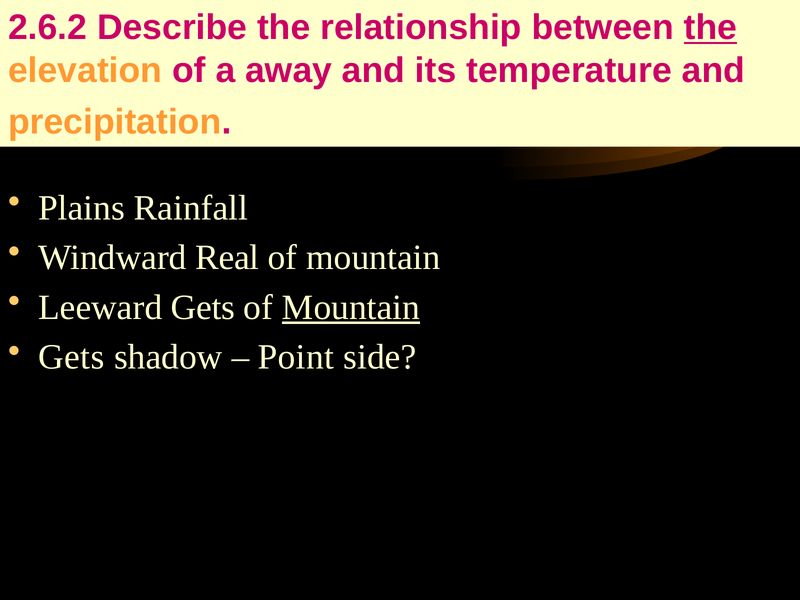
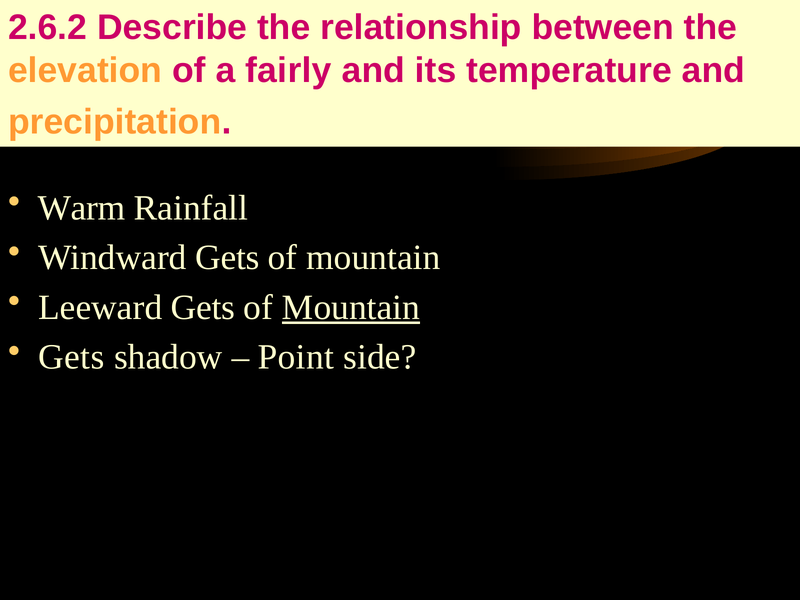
the underline: present -> none (710, 28)
away: away -> fairly (288, 70)
Plains: Plains -> Warm (82, 208)
Windward Real: Real -> Gets (227, 258)
